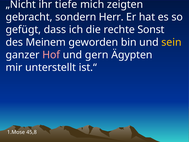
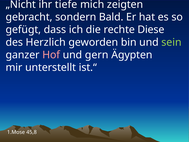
Herr: Herr -> Bald (111, 17)
Sonst: Sonst -> Diese (151, 30)
Meinem: Meinem -> Herzlich (46, 42)
sein colour: yellow -> light green (171, 42)
